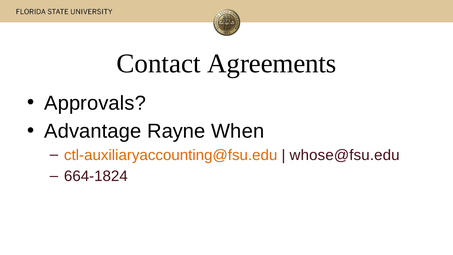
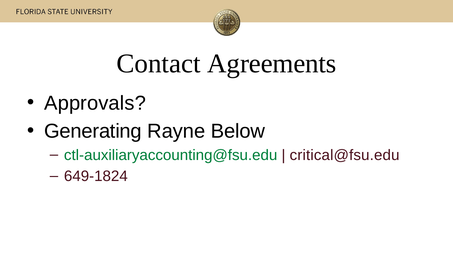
Advantage: Advantage -> Generating (93, 131)
When: When -> Below (238, 131)
ctl-auxiliaryaccounting@fsu.edu colour: orange -> green (171, 155)
whose@fsu.edu: whose@fsu.edu -> critical@fsu.edu (345, 155)
664-1824: 664-1824 -> 649-1824 (96, 176)
